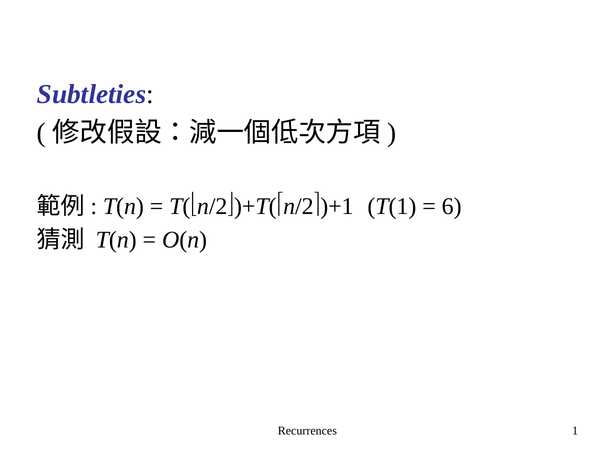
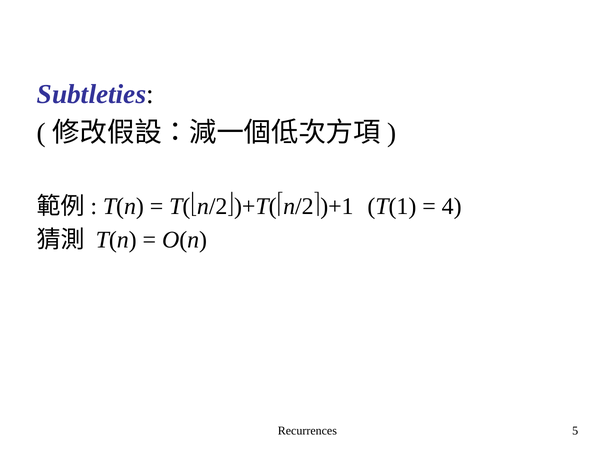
6: 6 -> 4 (452, 206)
1: 1 -> 5 (575, 431)
